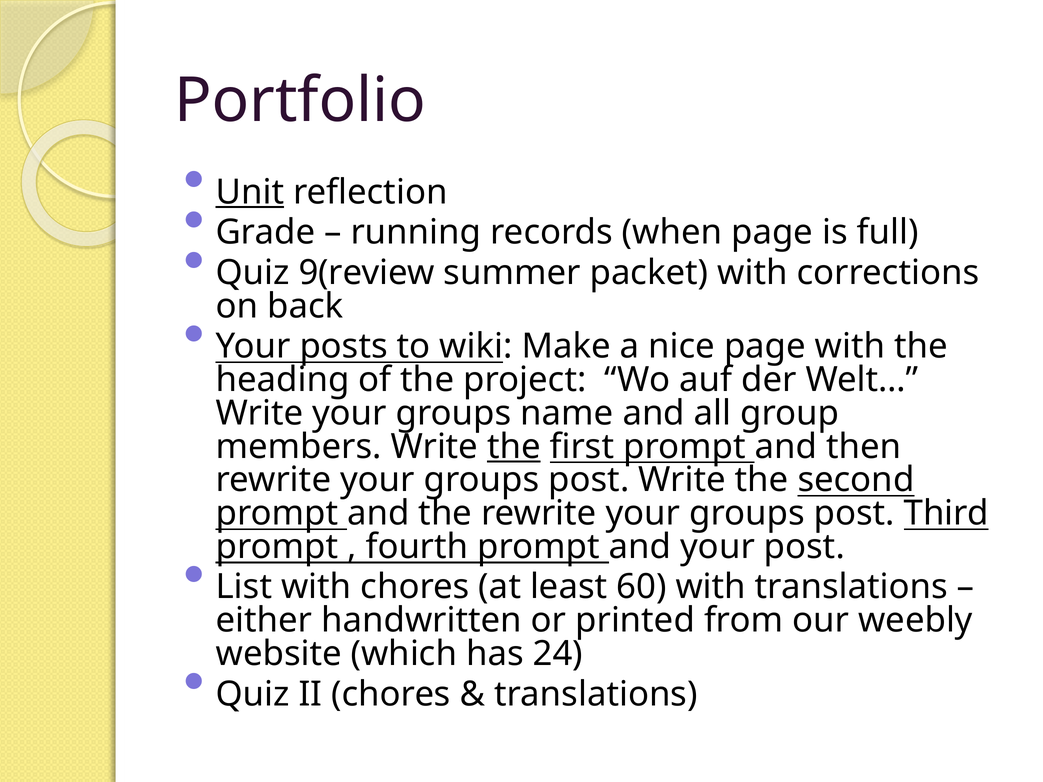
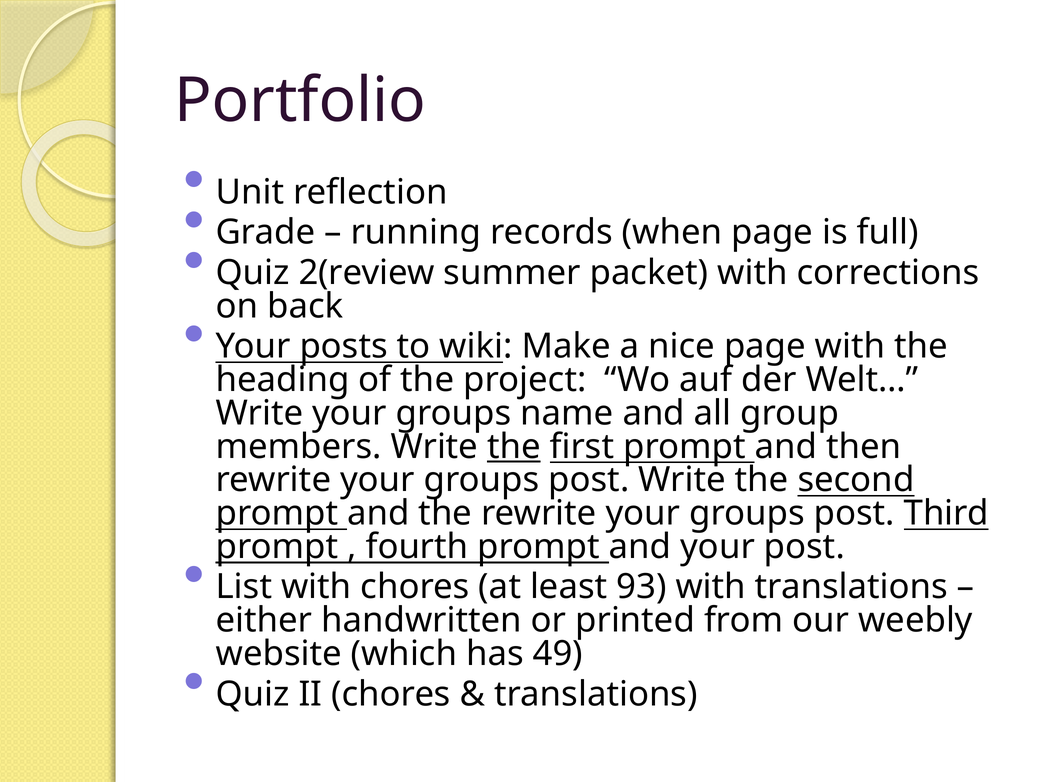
Unit underline: present -> none (250, 192)
9(review: 9(review -> 2(review (367, 273)
60: 60 -> 93 (641, 587)
24: 24 -> 49 (558, 654)
